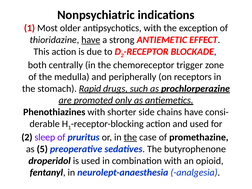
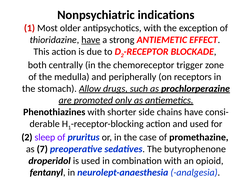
Rapid: Rapid -> Allow (90, 89)
the underline: present -> none (130, 137)
5: 5 -> 7 (42, 149)
